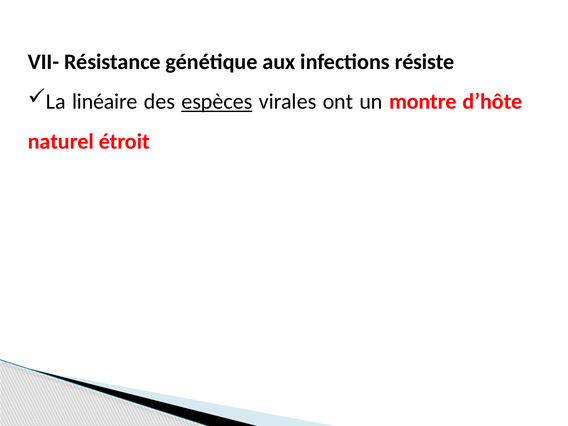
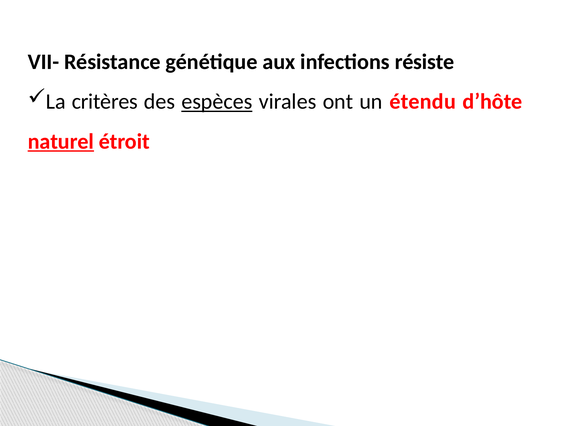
linéaire: linéaire -> critères (105, 102)
montre: montre -> étendu (423, 102)
naturel underline: none -> present (61, 141)
